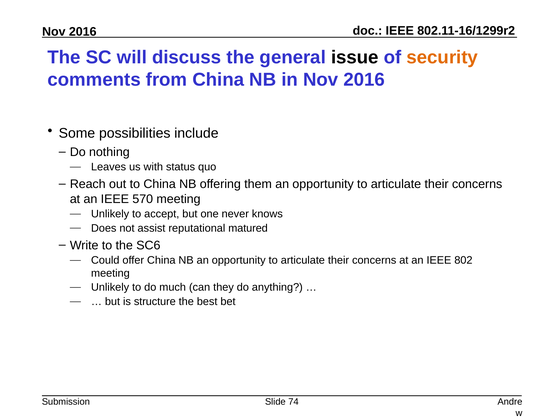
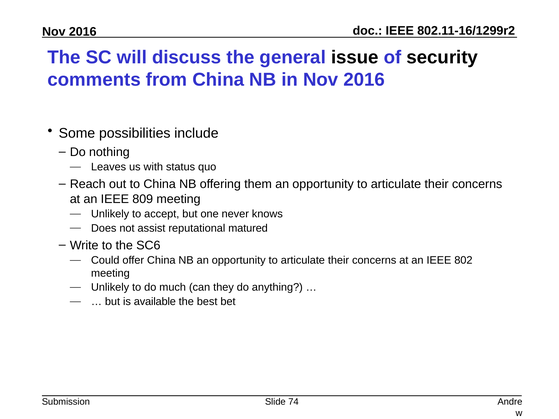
security colour: orange -> black (442, 57)
570: 570 -> 809 (143, 199)
structure: structure -> available (155, 302)
